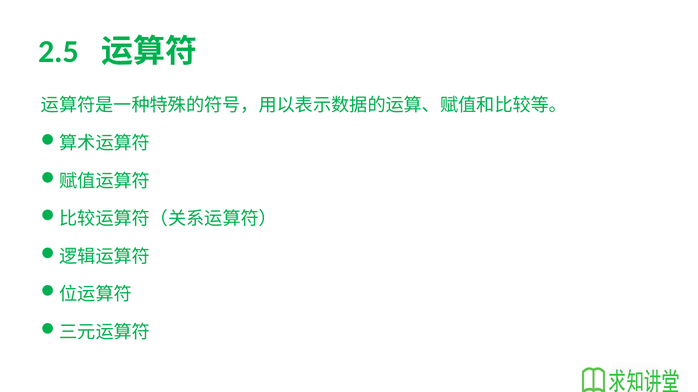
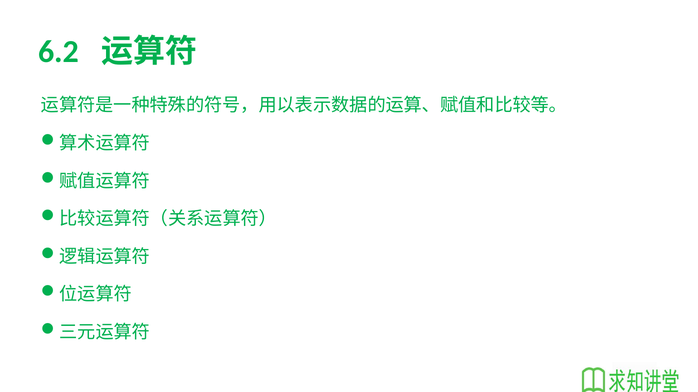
2.5: 2.5 -> 6.2 (59, 52)
